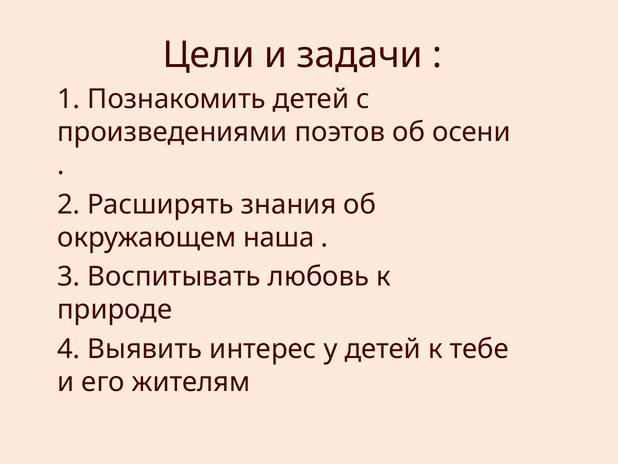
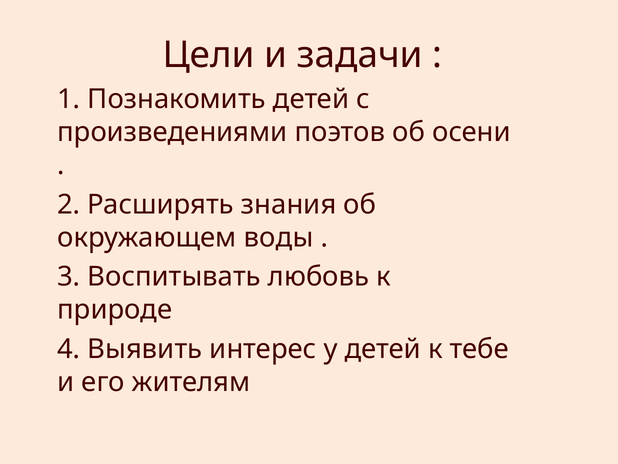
наша: наша -> воды (278, 237)
